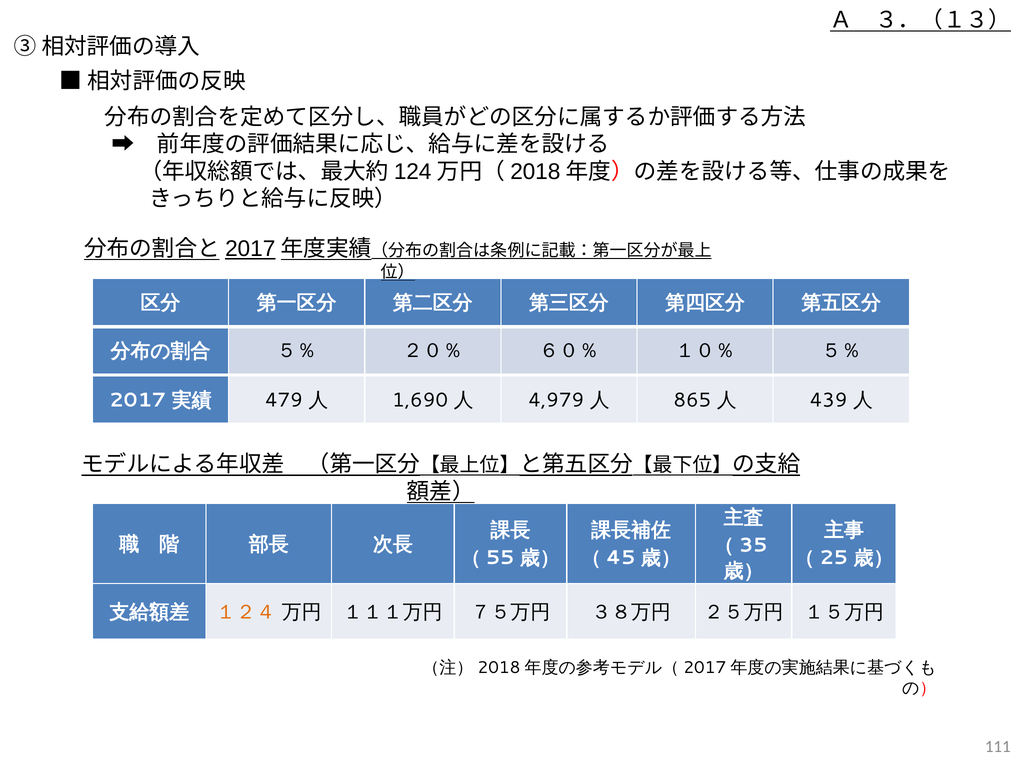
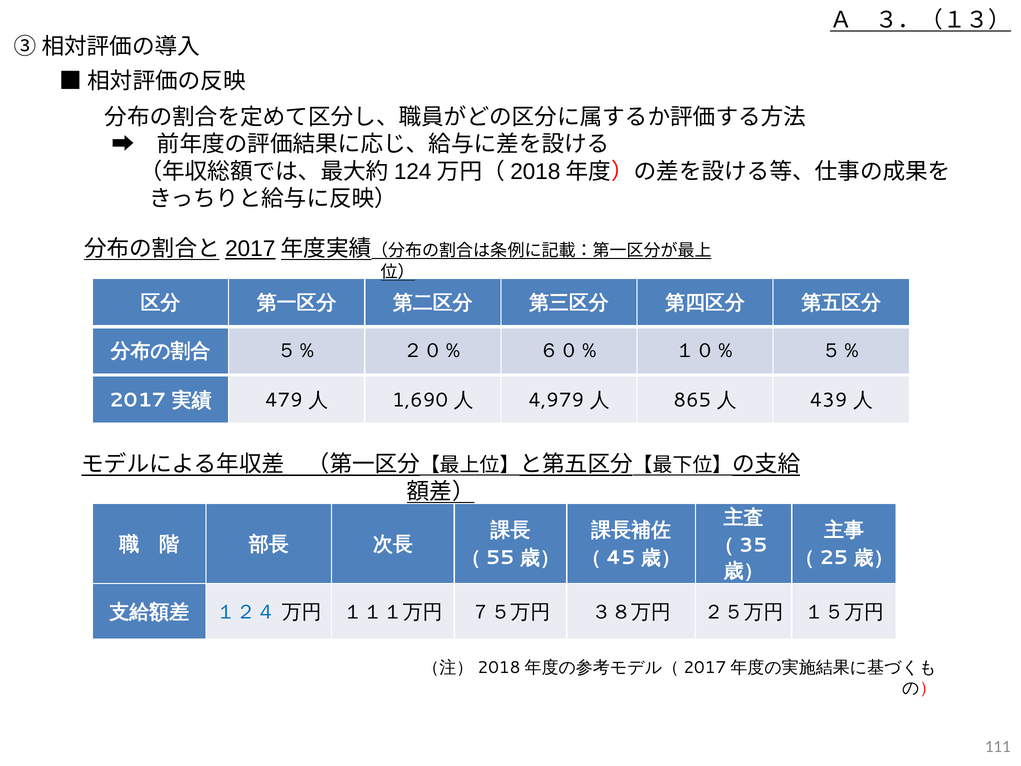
１２４ colour: orange -> blue (246, 612)
